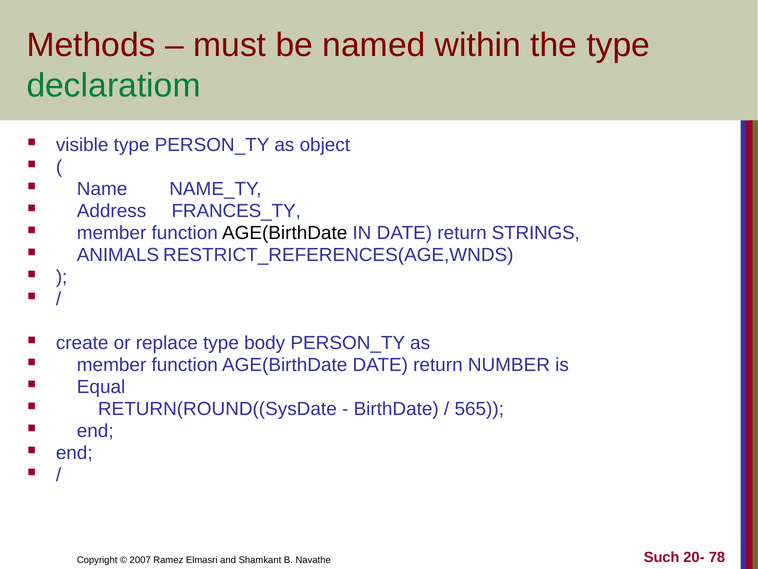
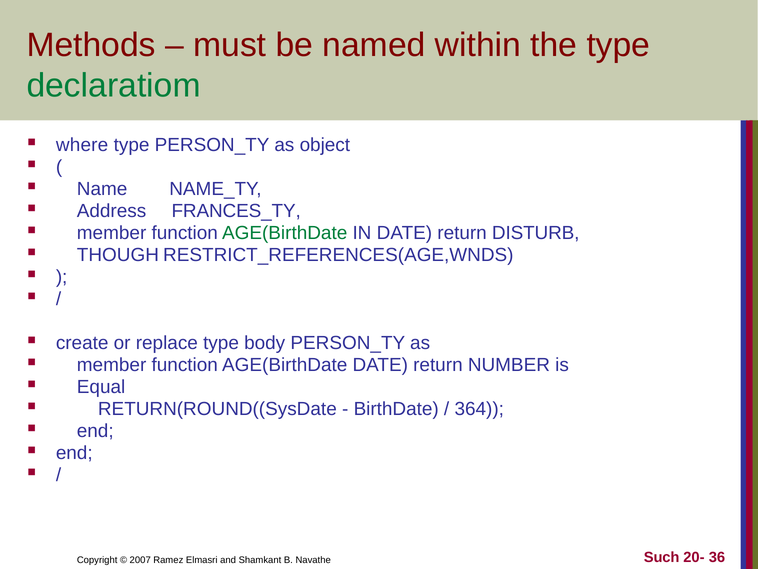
visible: visible -> where (82, 145)
AGE(BirthDate colour: black -> green (285, 233)
STRINGS: STRINGS -> DISTURB (536, 233)
ANIMALS: ANIMALS -> THOUGH (118, 255)
565: 565 -> 364 (479, 409)
78: 78 -> 36 (717, 557)
